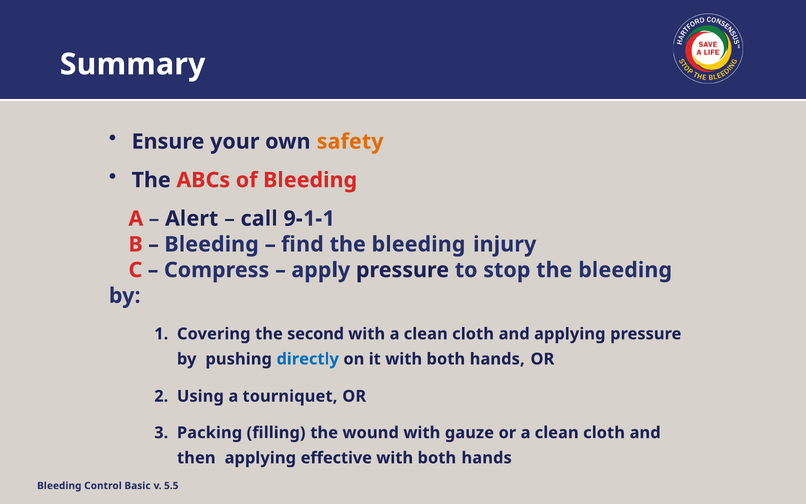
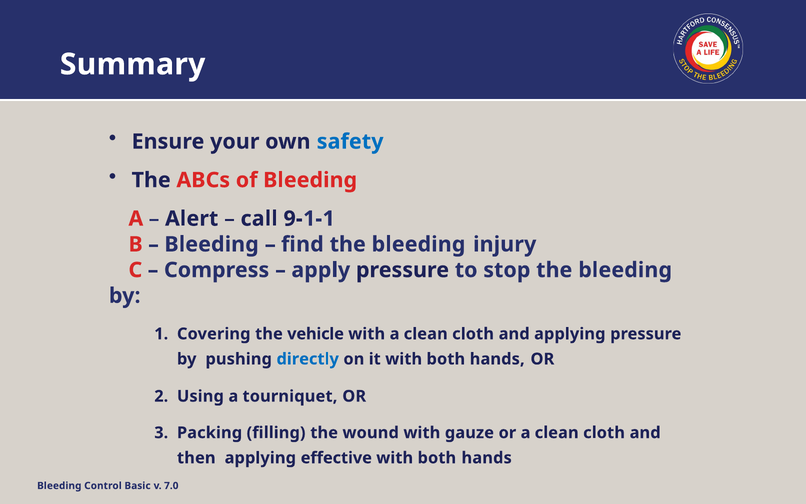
safety colour: orange -> blue (350, 142)
second: second -> vehicle (316, 334)
5.5: 5.5 -> 7.0 (171, 485)
